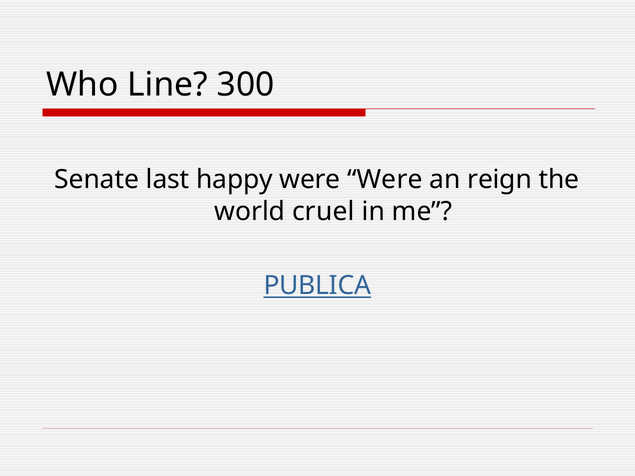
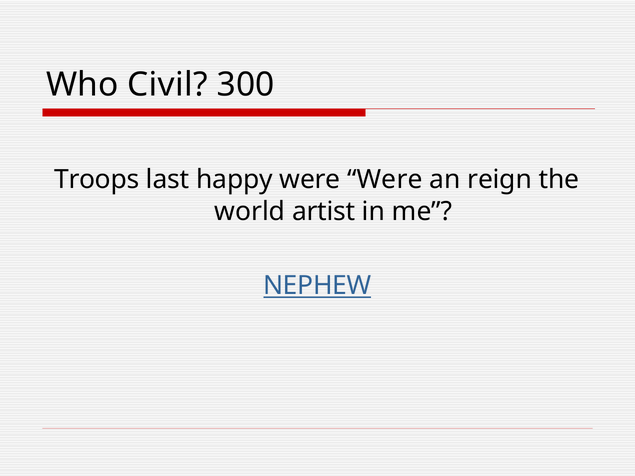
Line: Line -> Civil (167, 85)
Senate: Senate -> Troops (97, 180)
cruel: cruel -> artist (324, 211)
PUBLICA: PUBLICA -> NEPHEW (317, 285)
